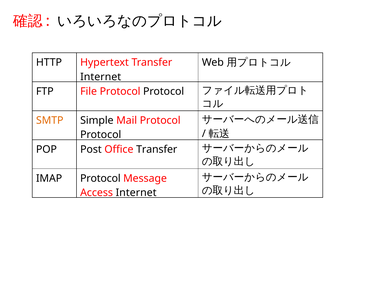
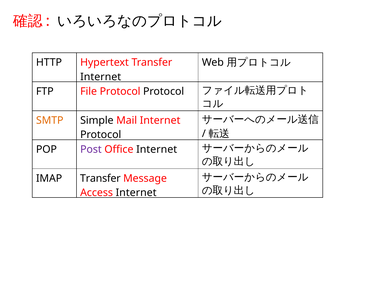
Mail Protocol: Protocol -> Internet (160, 120)
Post colour: black -> purple (91, 149)
Office Transfer: Transfer -> Internet (157, 149)
IMAP Protocol: Protocol -> Transfer (100, 178)
